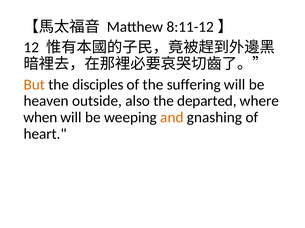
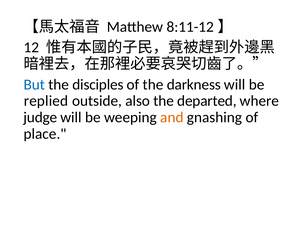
But colour: orange -> blue (34, 85)
suffering: suffering -> darkness (194, 85)
heaven: heaven -> replied (46, 101)
when: when -> judge (40, 118)
heart: heart -> place (45, 134)
